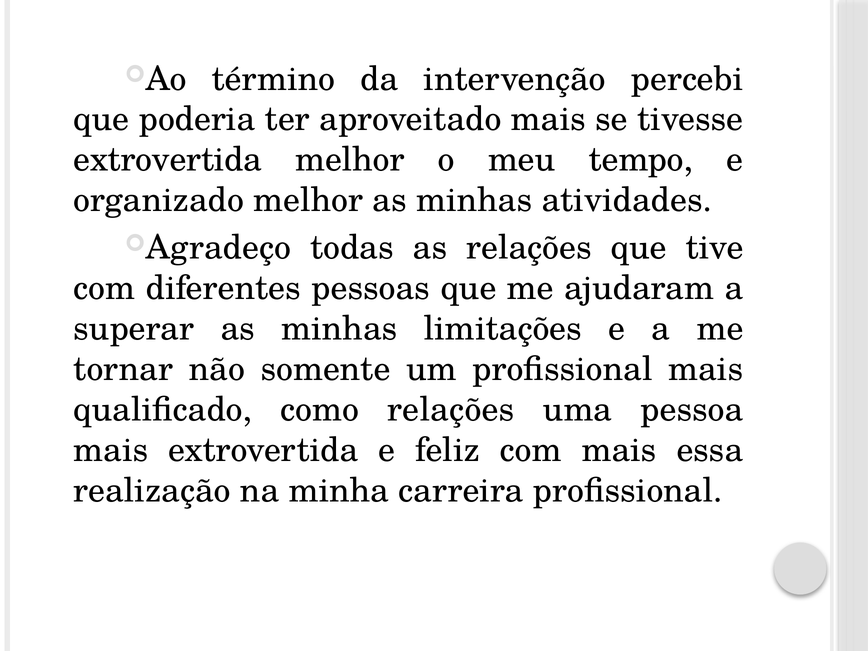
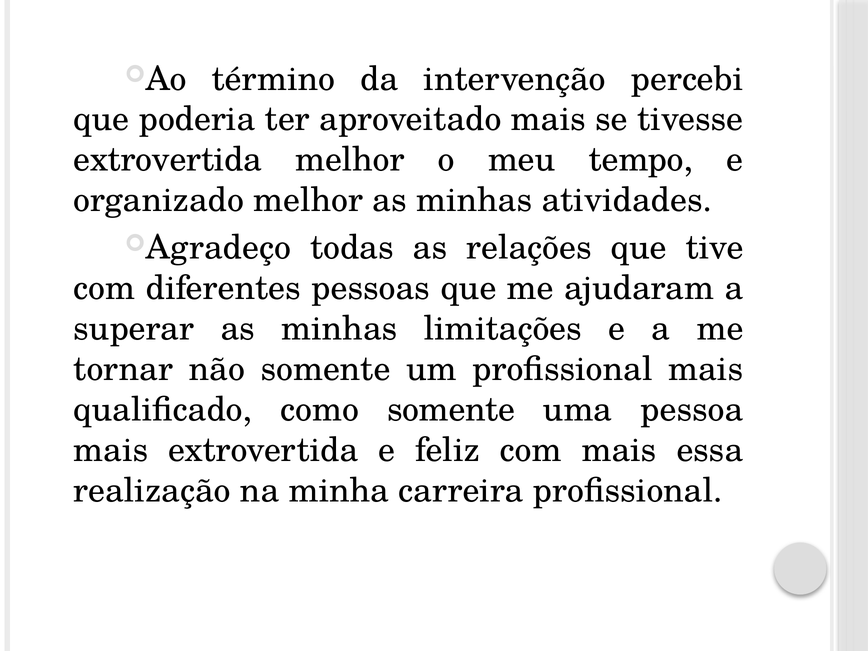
como relações: relações -> somente (451, 410)
